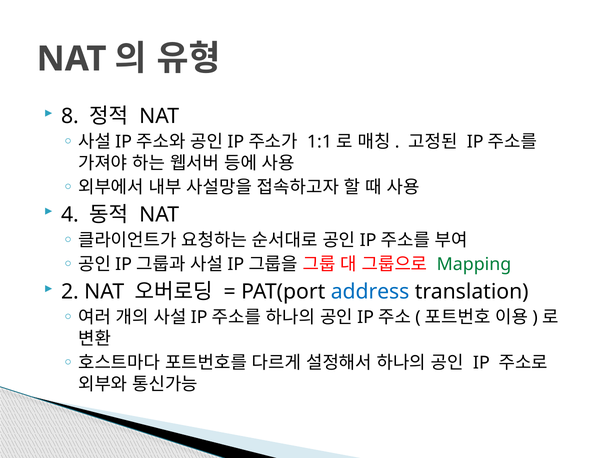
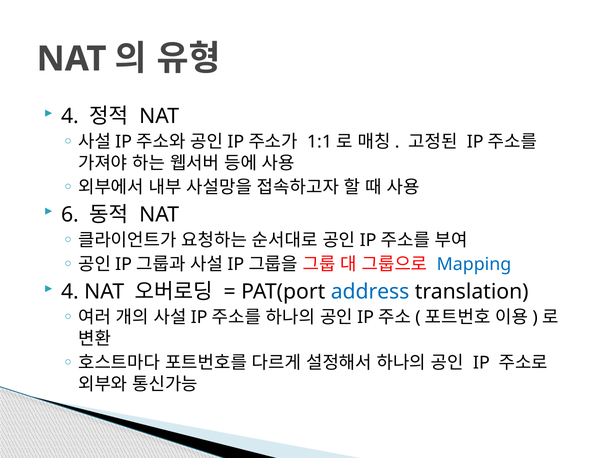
8: 8 -> 4 (70, 116)
4: 4 -> 6 (70, 215)
Mapping colour: green -> blue (474, 265)
2: 2 -> 4 (70, 292)
